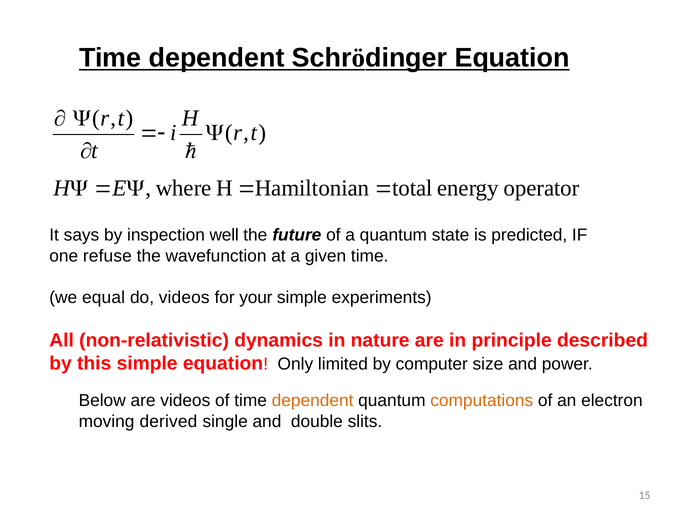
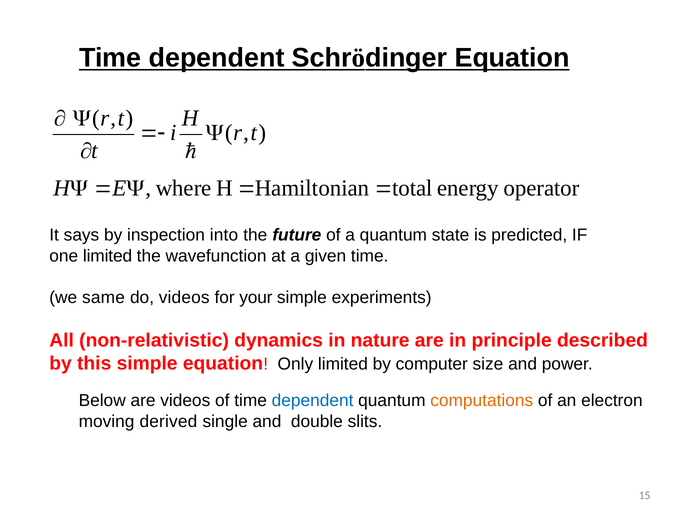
well: well -> into (224, 235)
one refuse: refuse -> limited (108, 256)
equal: equal -> same (104, 297)
dependent colour: orange -> blue (313, 401)
